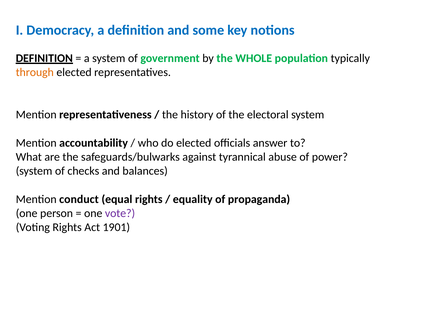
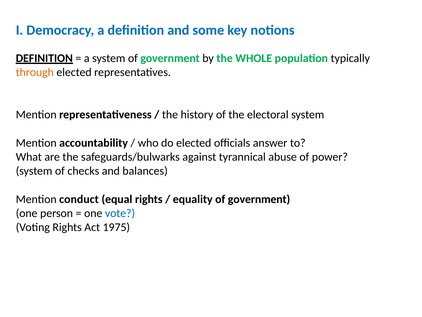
equality of propaganda: propaganda -> government (259, 199)
vote colour: purple -> blue (120, 213)
1901: 1901 -> 1975 (116, 227)
